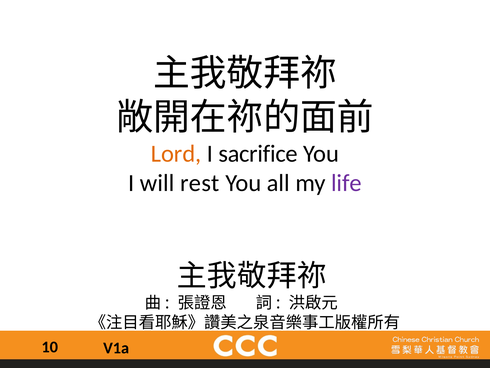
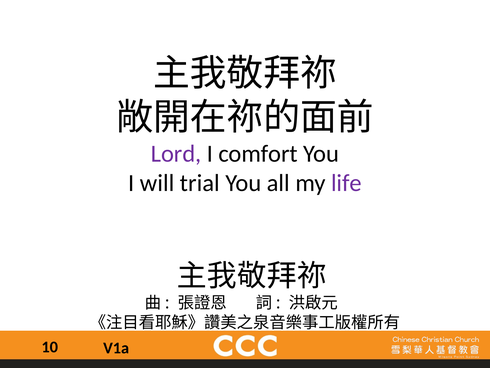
Lord colour: orange -> purple (176, 153)
sacrifice: sacrifice -> comfort (258, 153)
rest: rest -> trial (200, 183)
